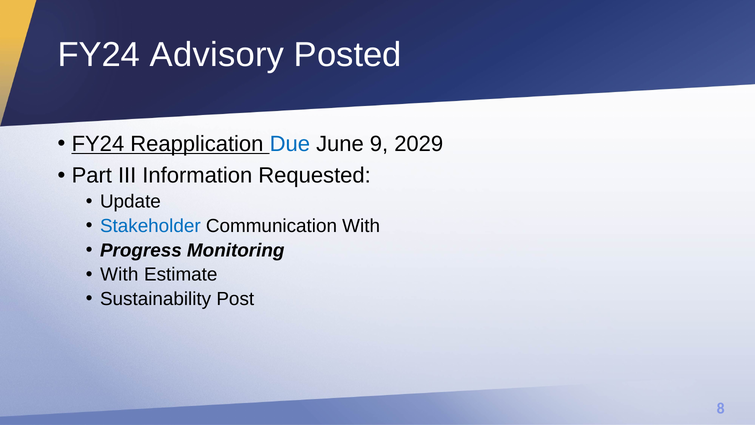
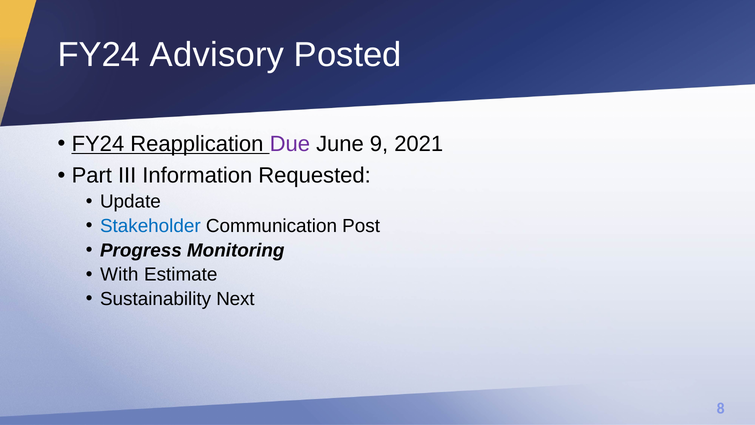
Due colour: blue -> purple (290, 144)
2029: 2029 -> 2021 (419, 144)
Communication With: With -> Post (361, 226)
Post: Post -> Next (235, 299)
